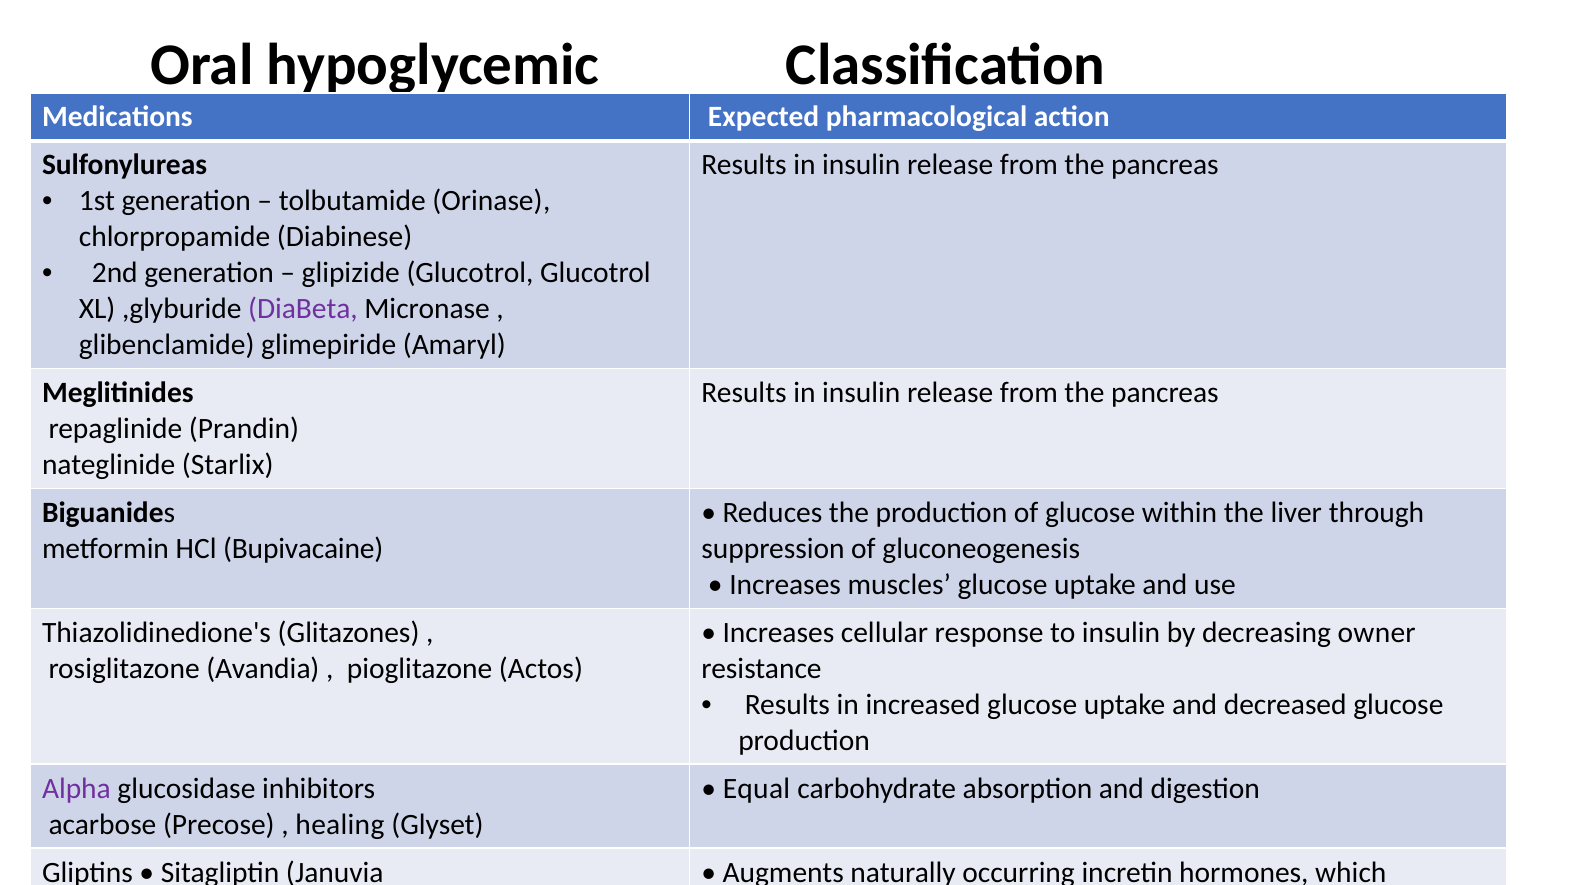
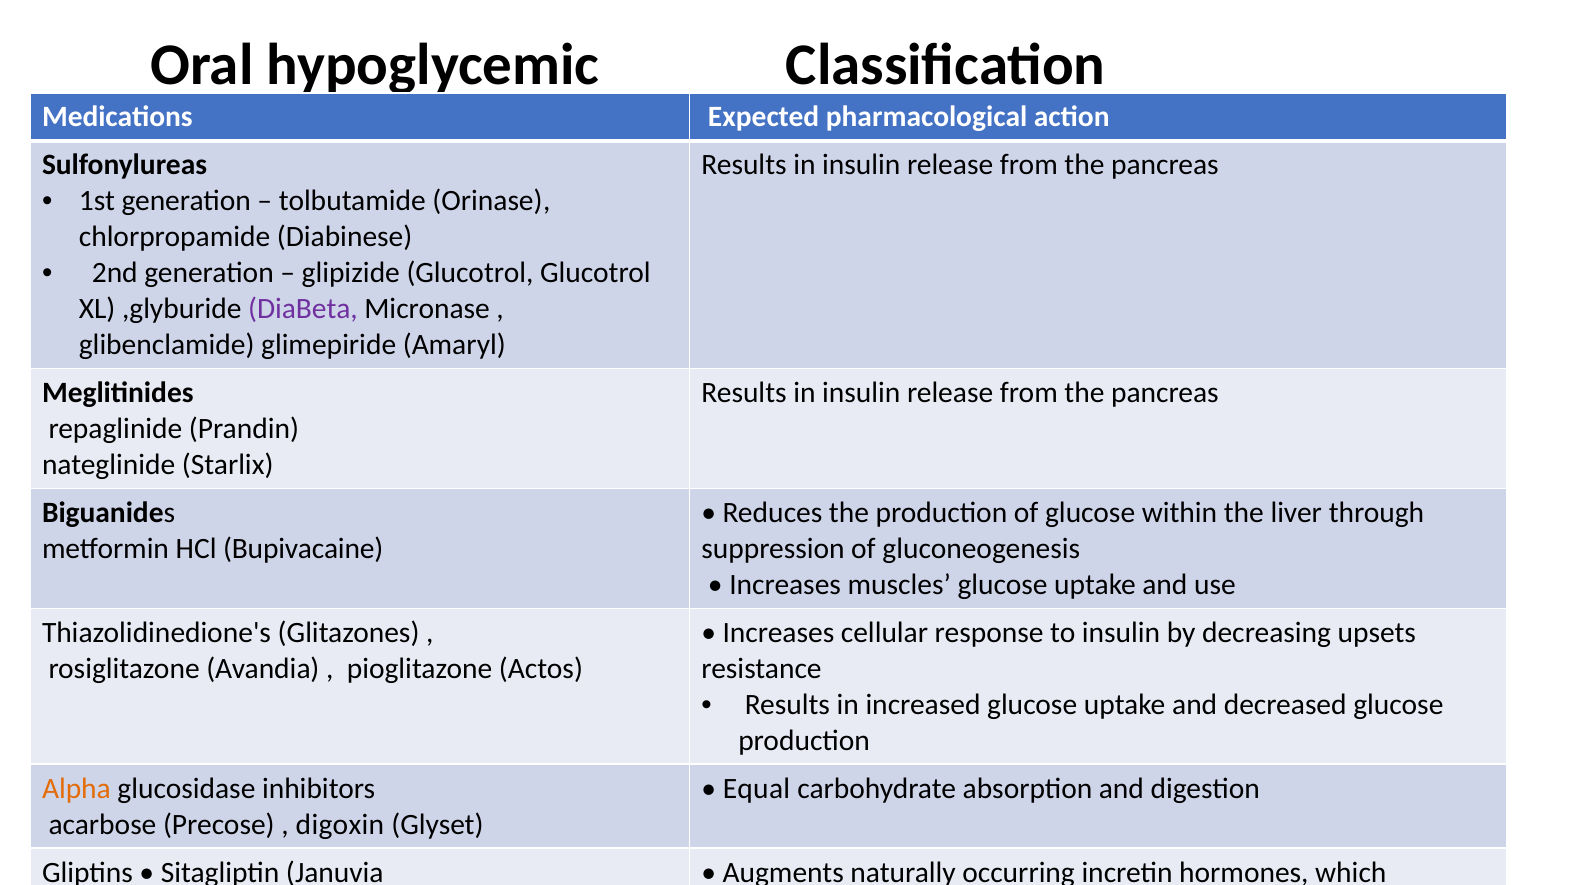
owner: owner -> upsets (1377, 632)
Alpha colour: purple -> orange (76, 788)
healing: healing -> digoxin (340, 824)
